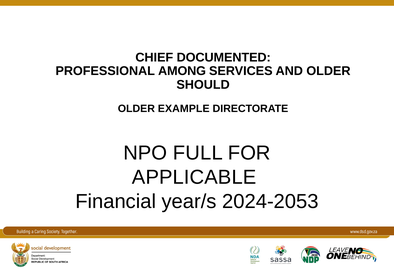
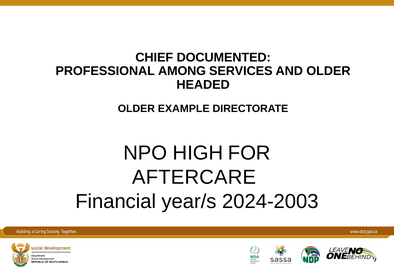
SHOULD: SHOULD -> HEADED (203, 85)
FULL: FULL -> HIGH (198, 153)
APPLICABLE: APPLICABLE -> AFTERCARE (194, 177)
2024-2053: 2024-2053 -> 2024-2003 (270, 201)
